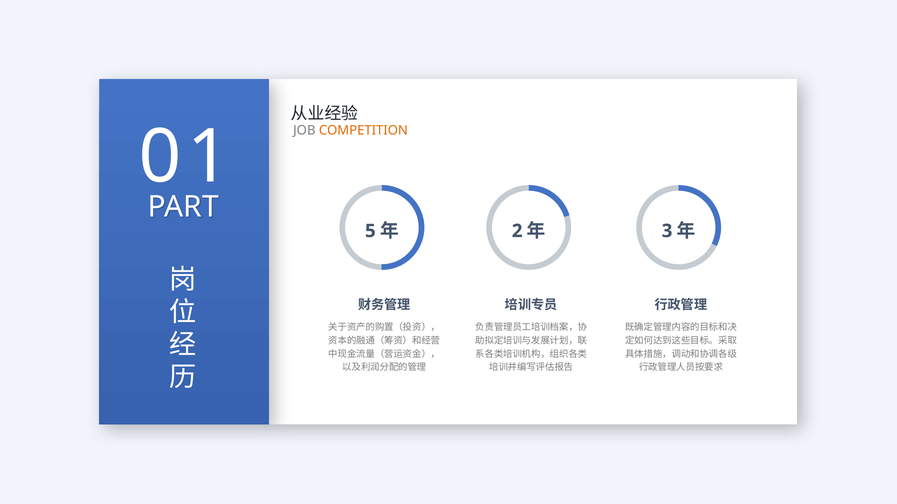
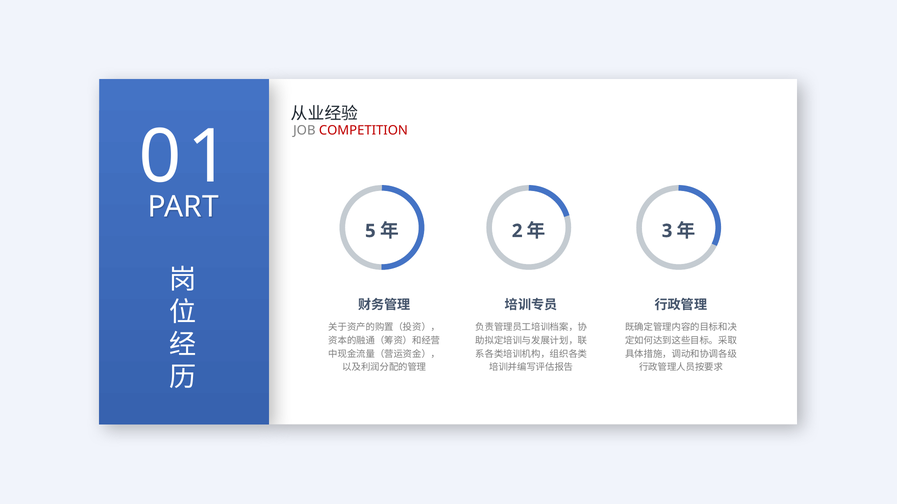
COMPETITION colour: orange -> red (363, 131)
